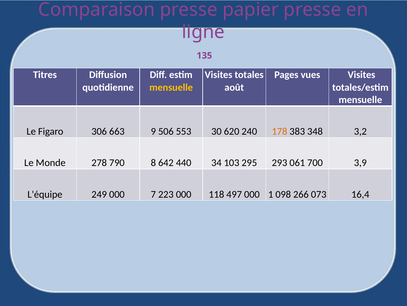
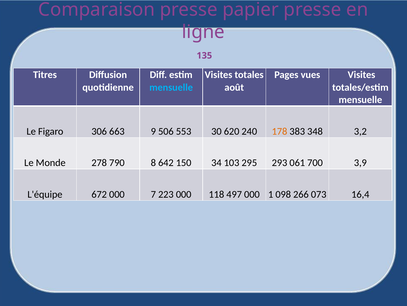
mensuelle colour: yellow -> light blue (171, 87)
440: 440 -> 150 (184, 163)
249: 249 -> 672 (99, 194)
